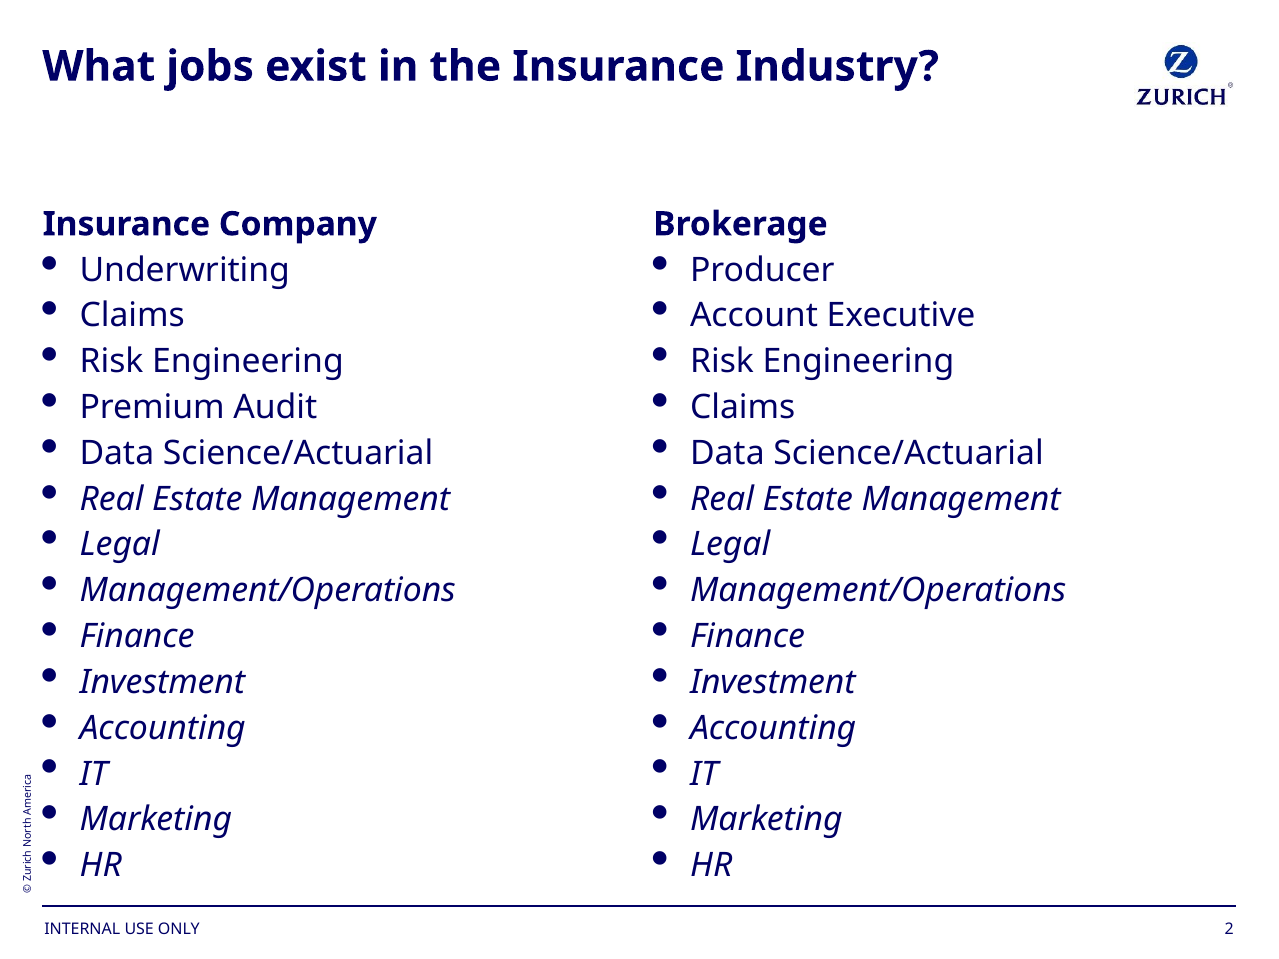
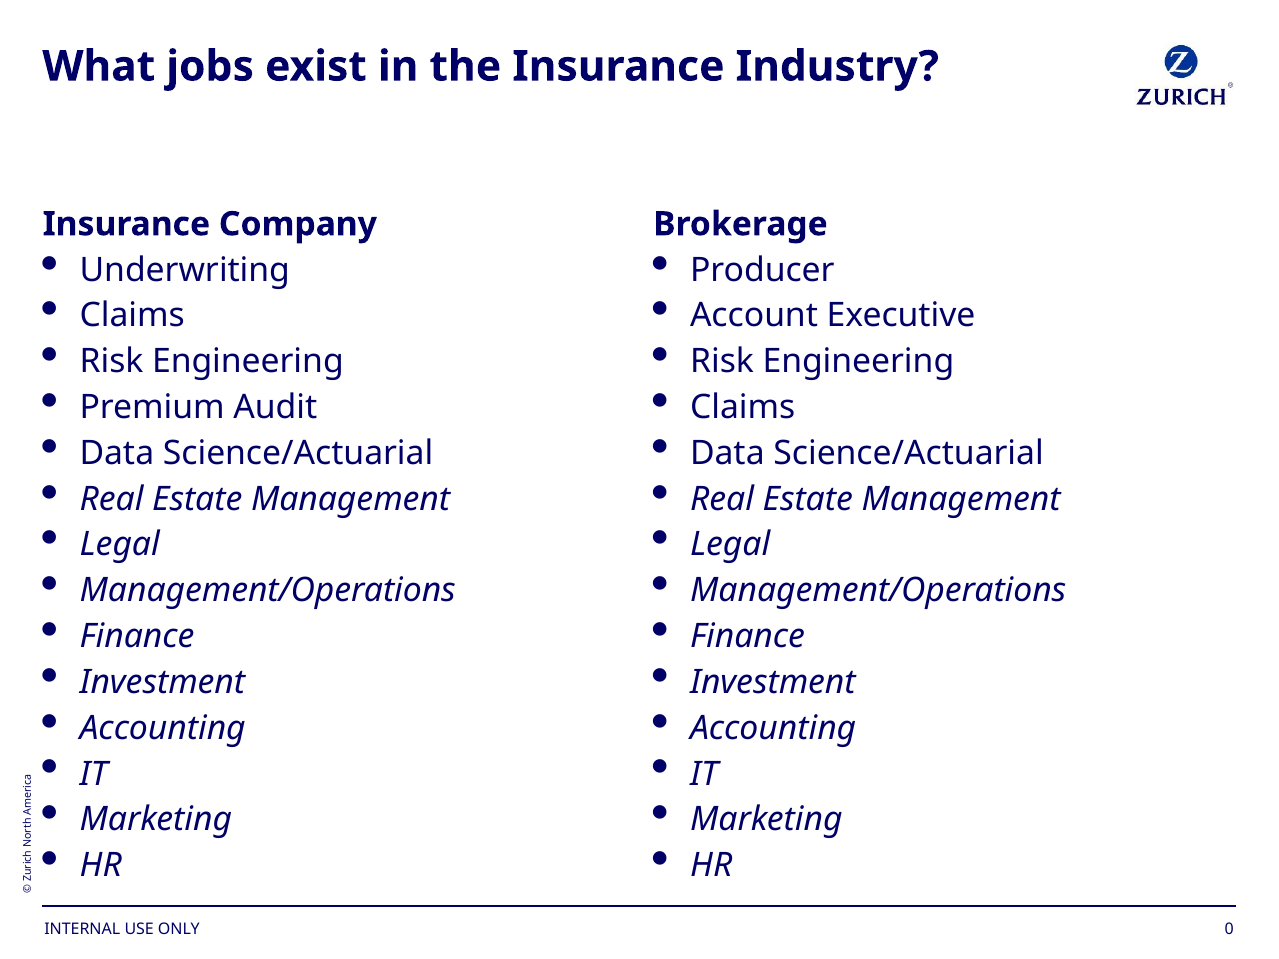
2: 2 -> 0 (1229, 929)
